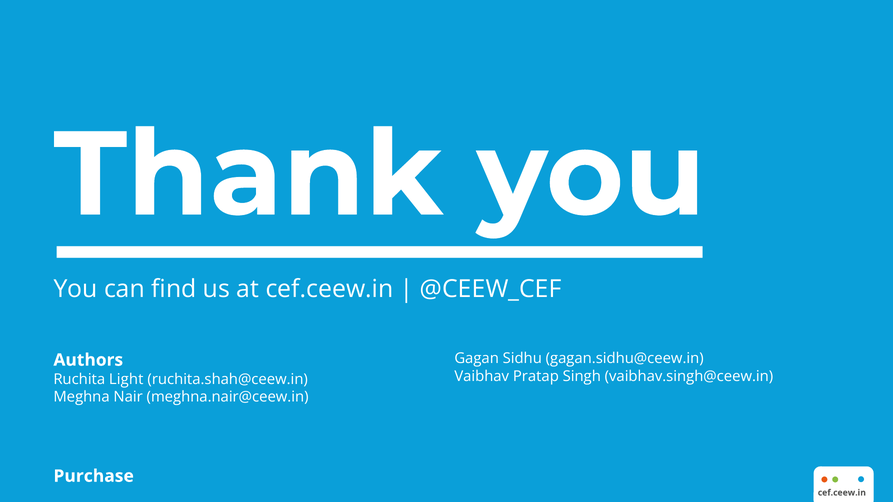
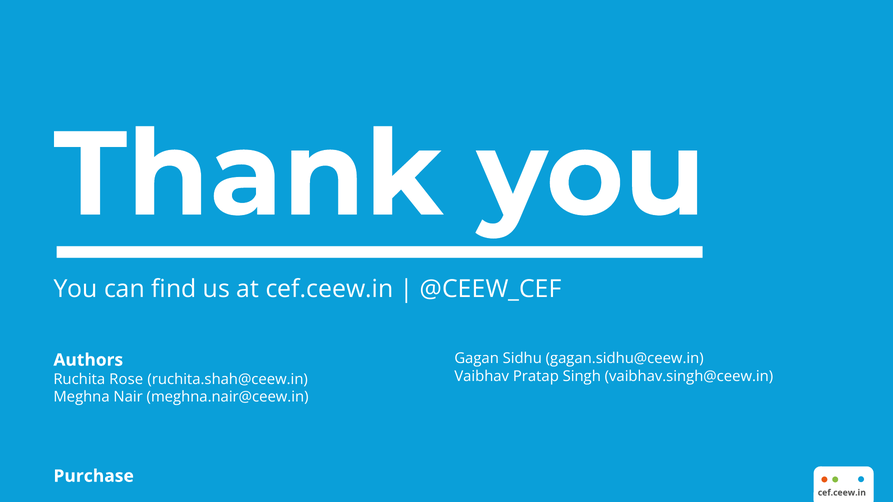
Light: Light -> Rose (126, 379)
